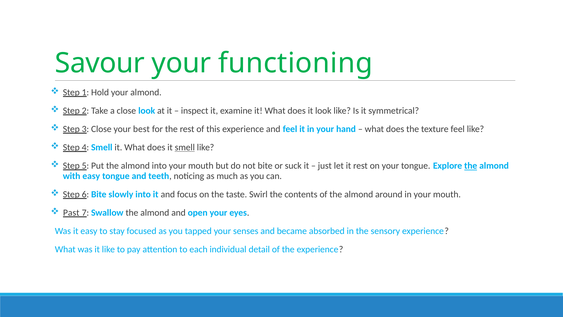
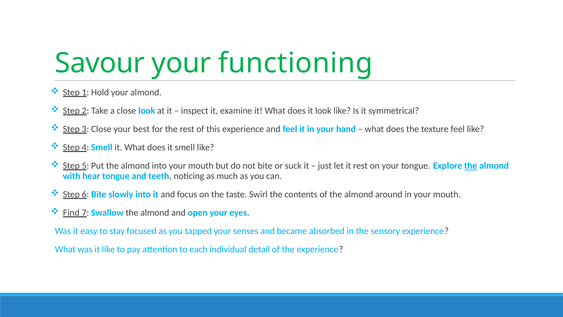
smell underline: present -> none (185, 147)
with easy: easy -> hear (91, 176)
Past: Past -> Find (71, 212)
